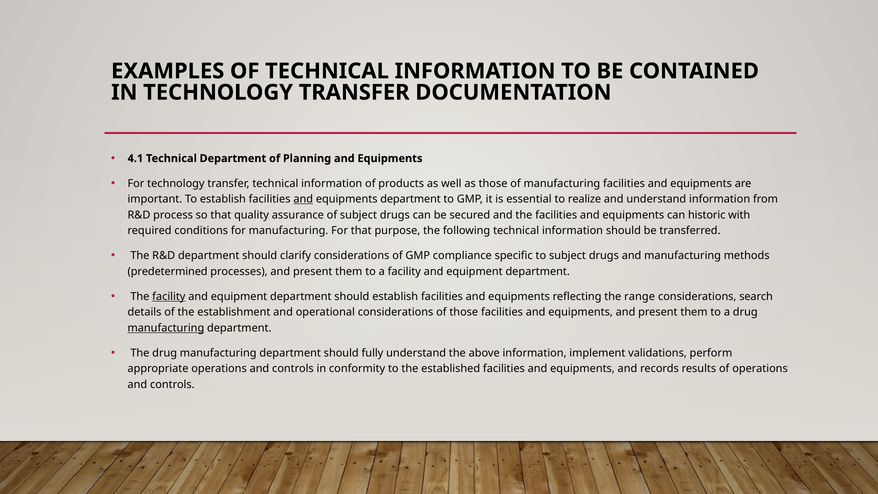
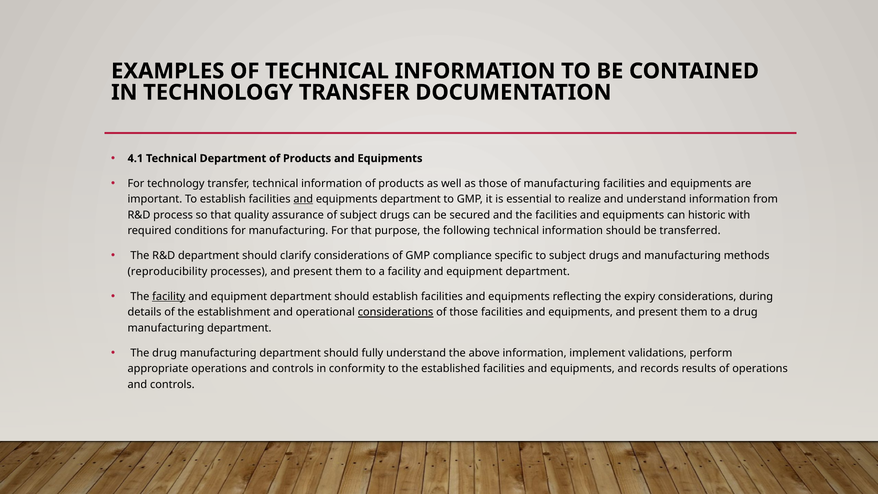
Planning: Planning -> Products (307, 158)
predetermined: predetermined -> reproducibility (168, 271)
range: range -> expiry (640, 296)
search: search -> during (756, 296)
considerations underline: none -> present (396, 312)
manufacturing underline: present -> none (166, 328)
